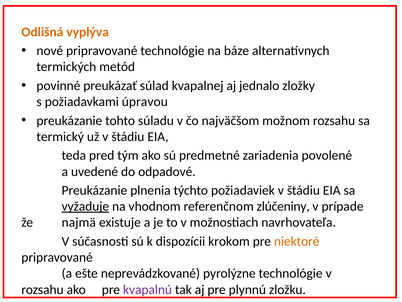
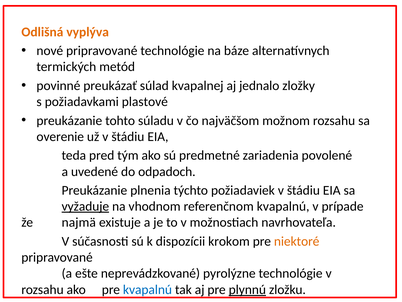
úpravou: úpravou -> plastové (145, 102)
termický: termický -> overenie (60, 136)
odpadové: odpadové -> odpadoch (167, 171)
referenčnom zlúčeniny: zlúčeniny -> kvapalnú (283, 206)
kvapalnú colour: purple -> blue (147, 289)
plynnú underline: none -> present (247, 289)
